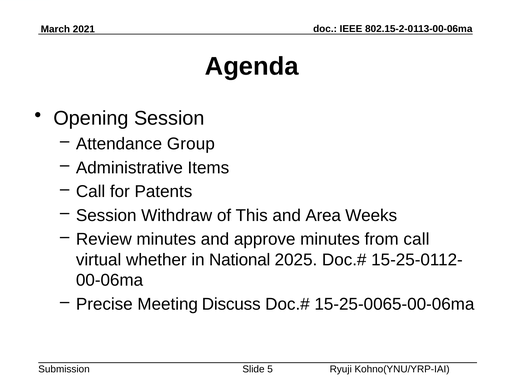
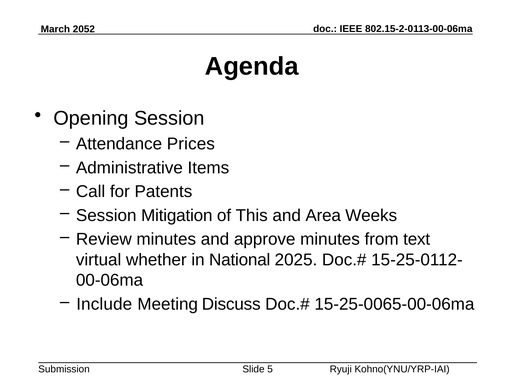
2021: 2021 -> 2052 (84, 29)
Group: Group -> Prices (191, 144)
Withdraw: Withdraw -> Mitigation (177, 215)
from call: call -> text (417, 239)
Precise: Precise -> Include (104, 304)
